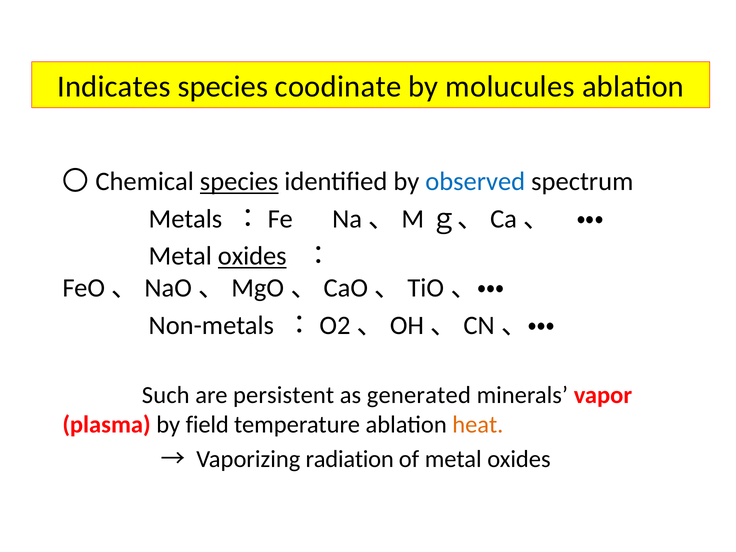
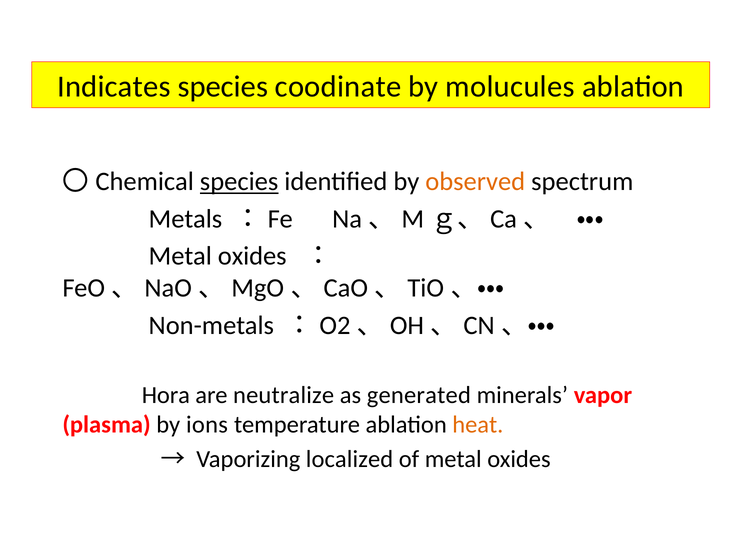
observed colour: blue -> orange (475, 182)
oxides underline: present -> none (252, 256)
Such: Such -> Hora (166, 395)
persistent: persistent -> neutralize (284, 395)
field: field -> ions (207, 425)
radiation: radiation -> localized (350, 459)
